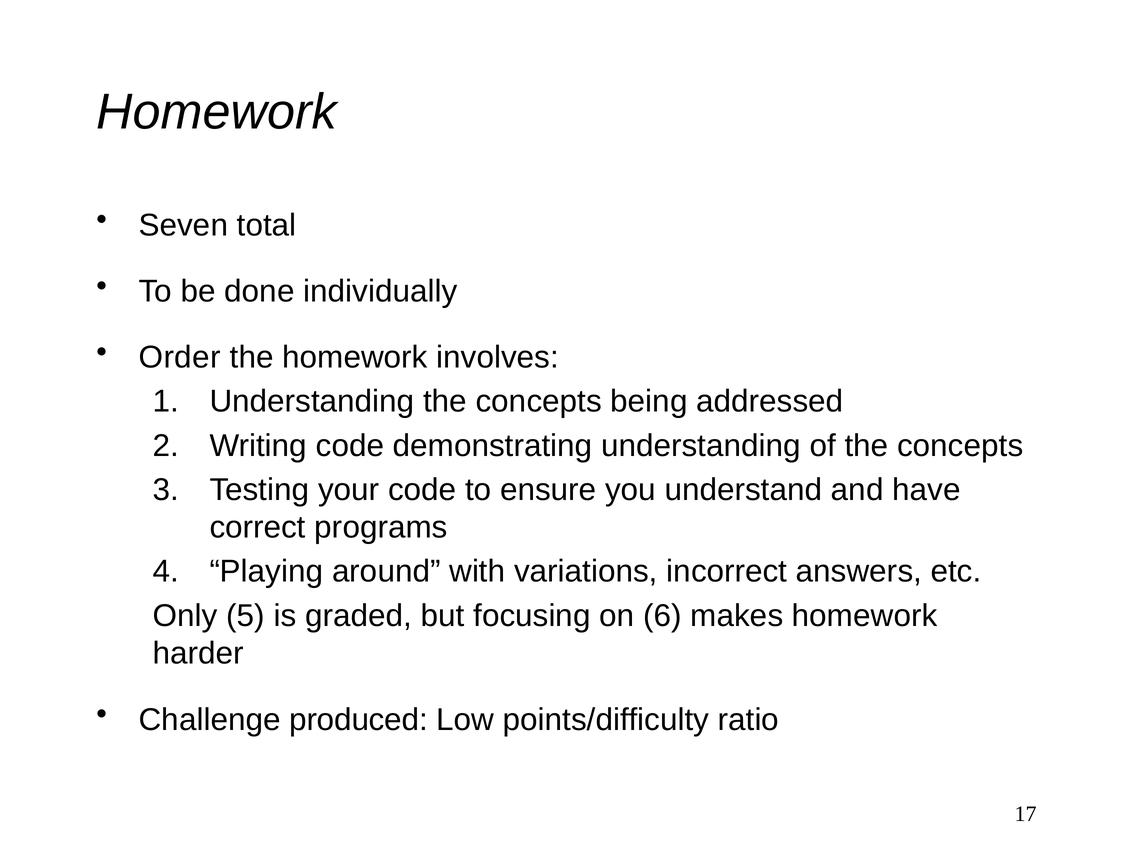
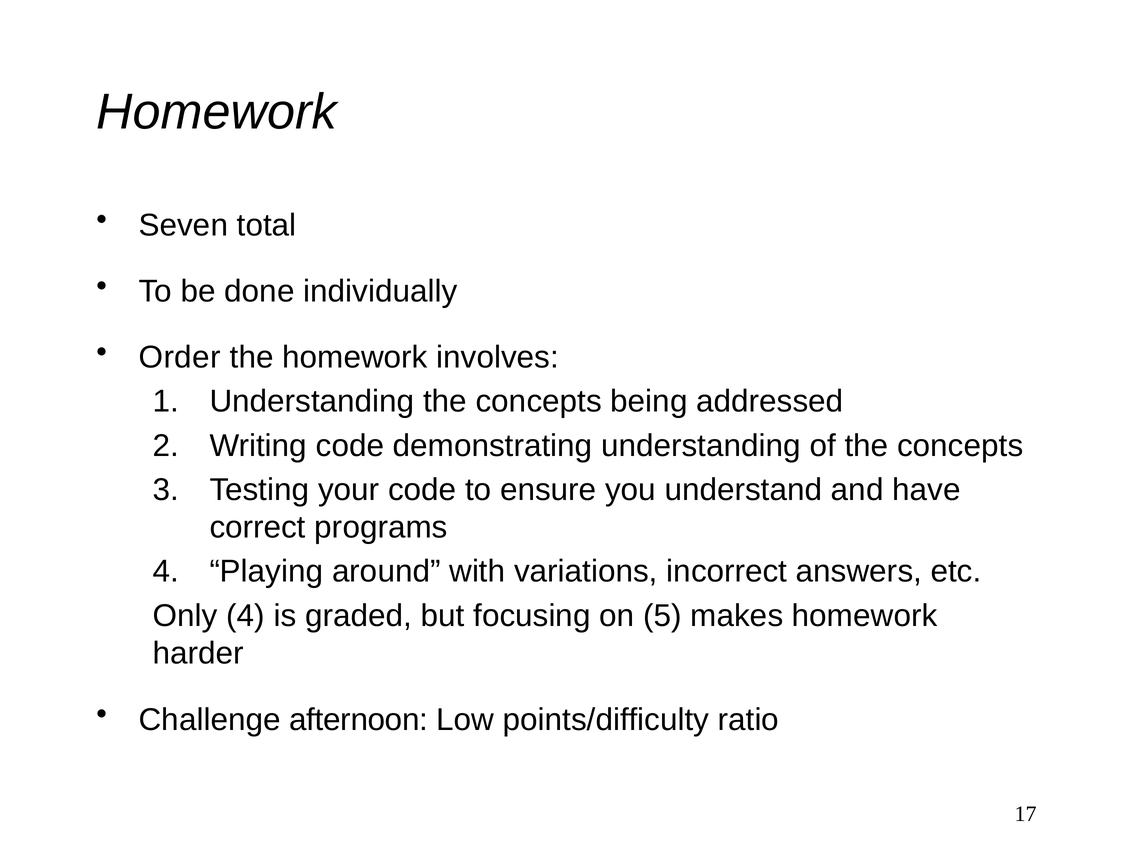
Only 5: 5 -> 4 (246, 615)
6: 6 -> 5 (662, 615)
produced: produced -> afternoon (359, 719)
